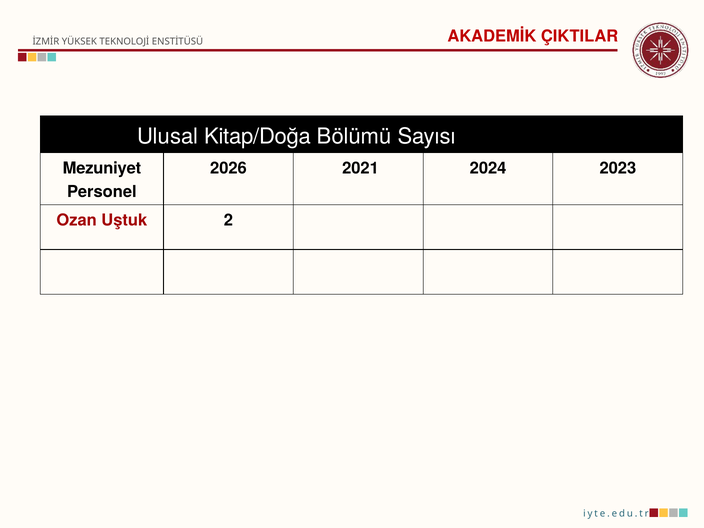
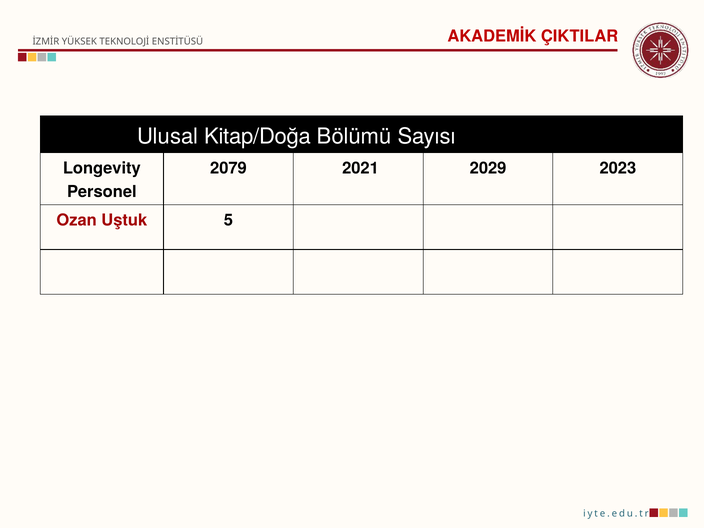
Mezuniyet: Mezuniyet -> Longevity (102, 168)
2026: 2026 -> 2079 (228, 168)
2024: 2024 -> 2029 (488, 168)
2: 2 -> 5 (228, 220)
